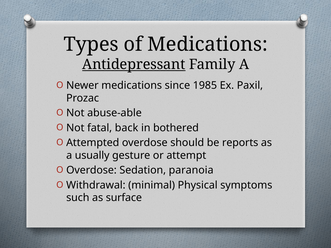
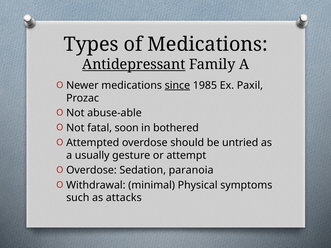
since underline: none -> present (177, 85)
back: back -> soon (127, 128)
reports: reports -> untried (240, 143)
surface: surface -> attacks (124, 198)
